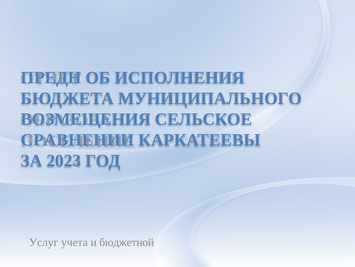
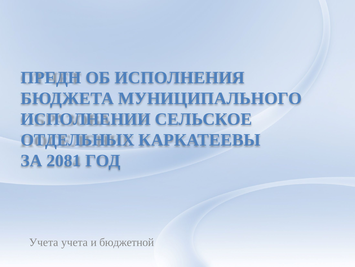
ВОЗМЕЩЕНИЯ: ВОЗМЕЩЕНИЯ -> ИСПОЛНЕНИИ (86, 119)
СРАВНЕНИИ: СРАВНЕНИИ -> ОТДЕЛЬНЫХ (78, 139)
2023: 2023 -> 2081 (64, 160)
Услуг: Услуг -> Учета (44, 242)
